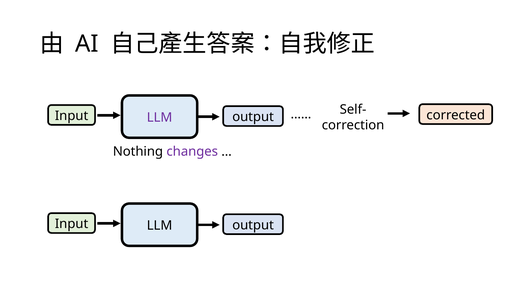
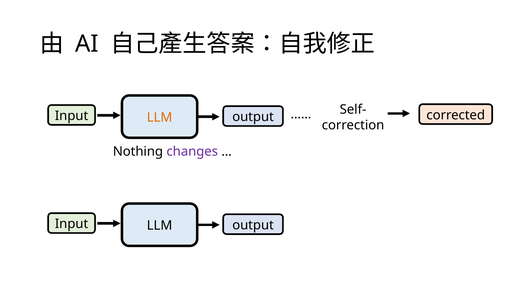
LLM colour: purple -> orange (160, 117)
